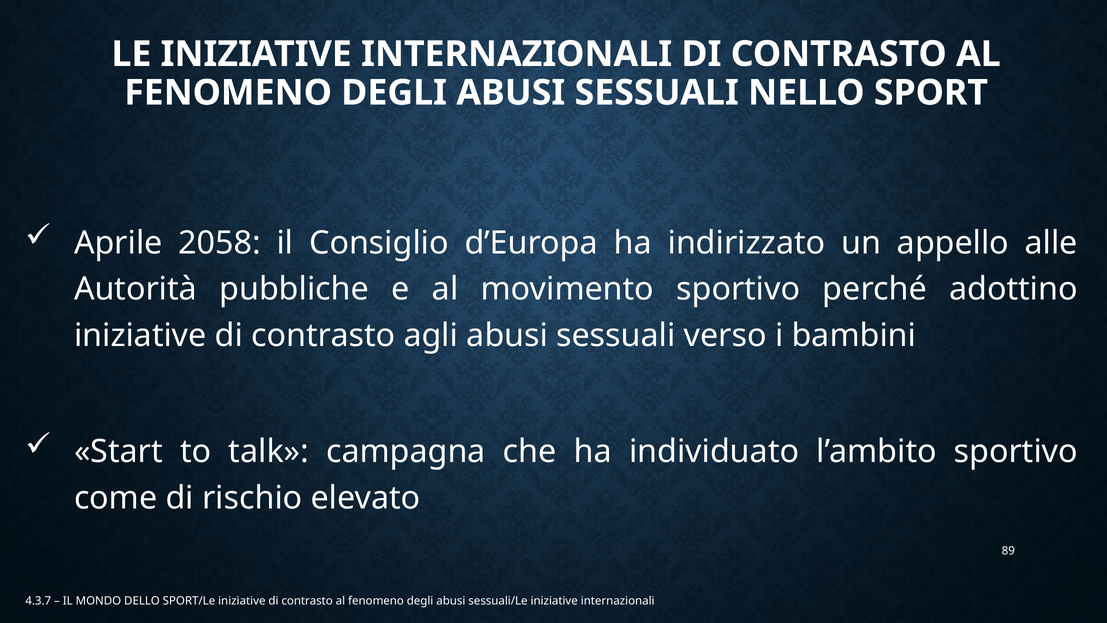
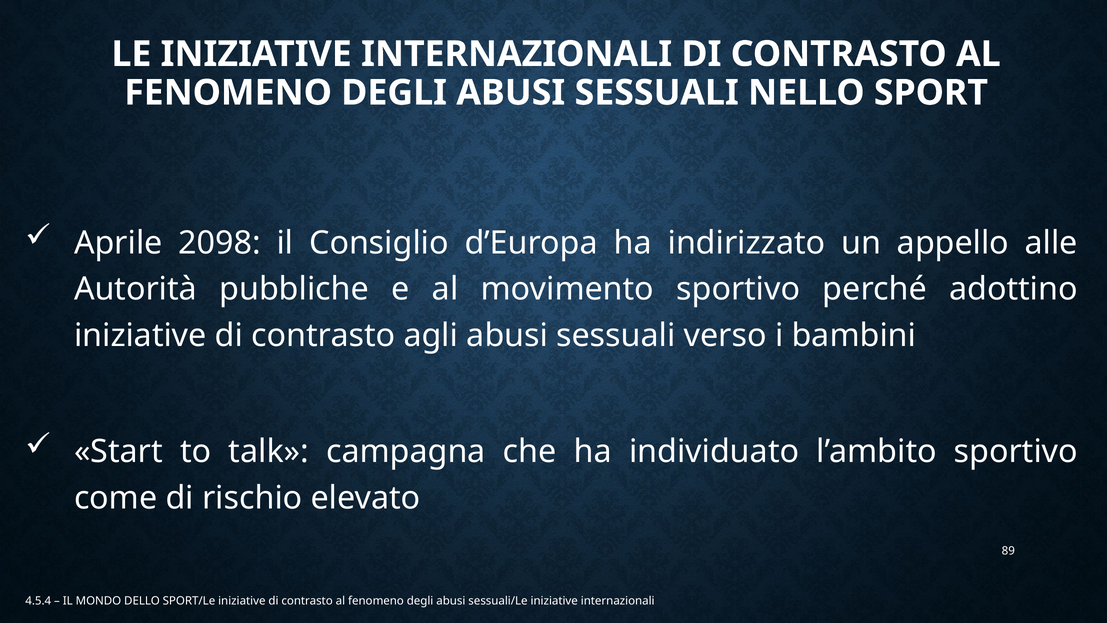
2058: 2058 -> 2098 (220, 243)
4.3.7: 4.3.7 -> 4.5.4 (38, 601)
